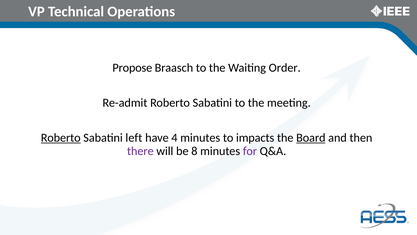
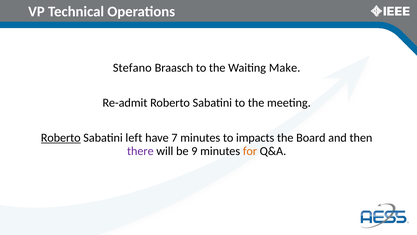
Propose: Propose -> Stefano (132, 68)
Order: Order -> Make (285, 68)
4: 4 -> 7 (174, 138)
Board underline: present -> none (311, 138)
8: 8 -> 9 (194, 151)
for colour: purple -> orange (250, 151)
